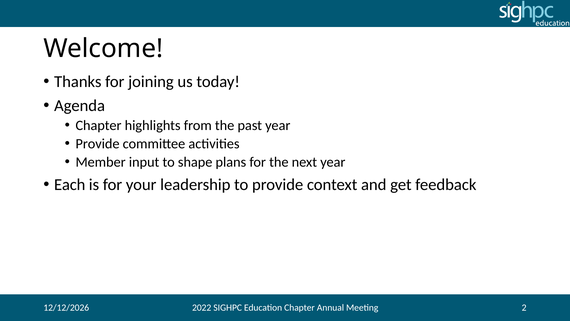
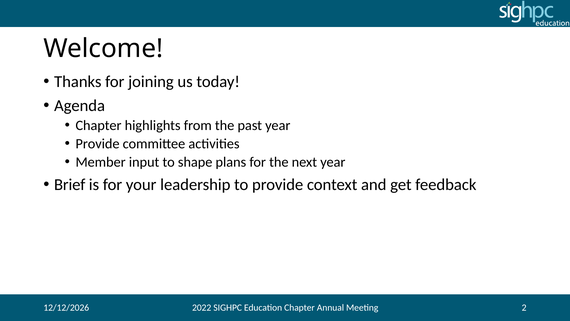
Each: Each -> Brief (70, 184)
